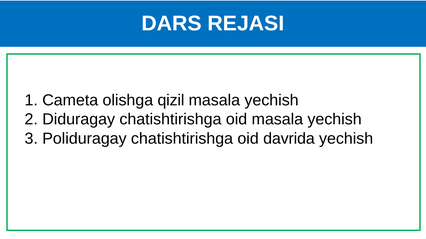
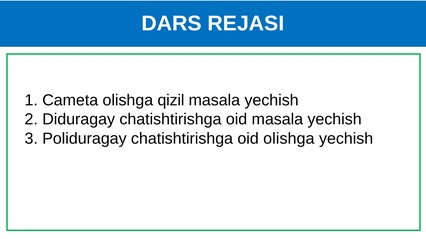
oid davrida: davrida -> olishga (289, 139)
